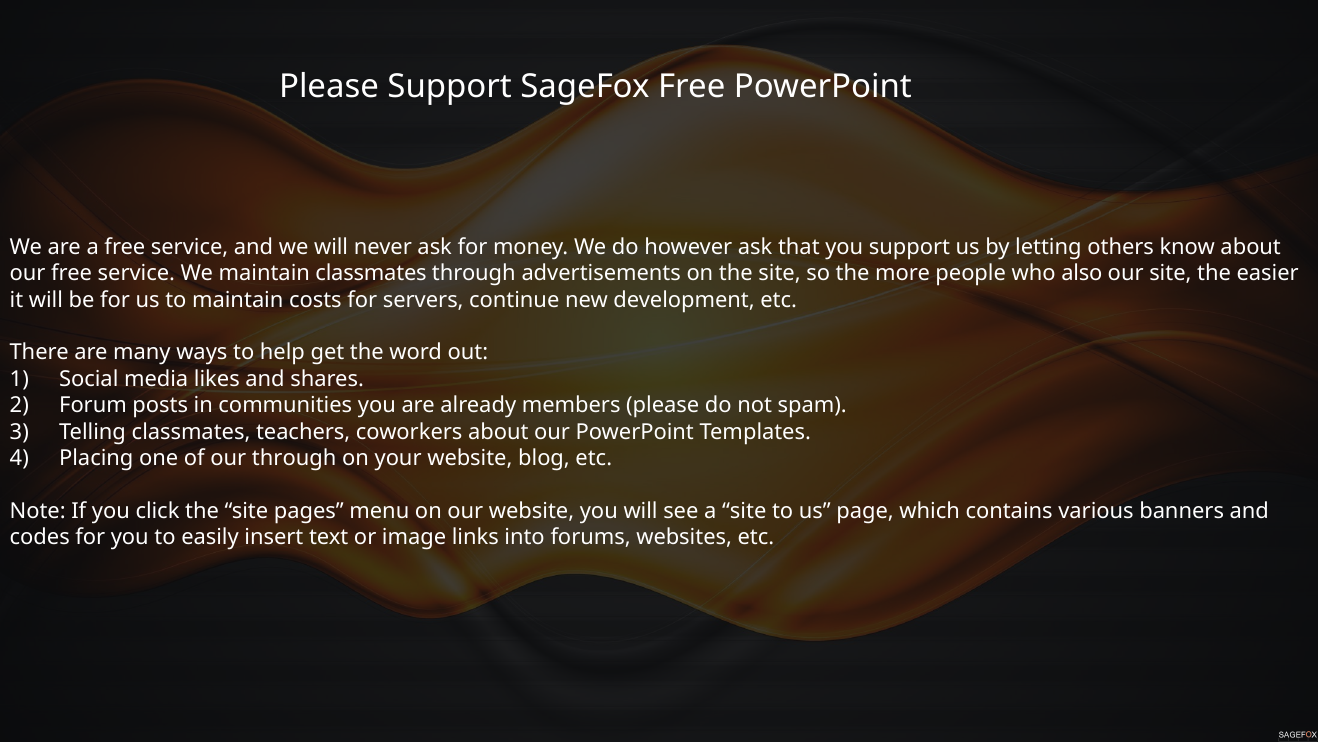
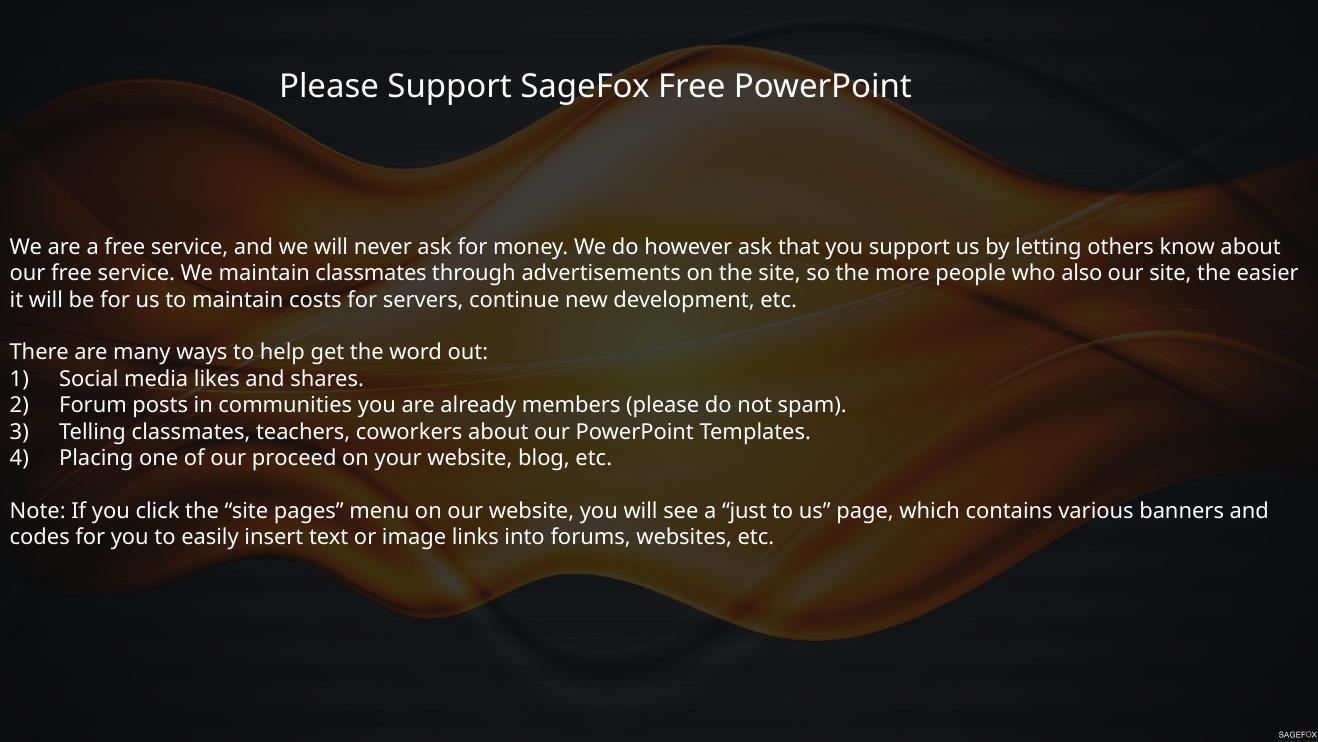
our through: through -> proceed (294, 458)
a site: site -> just (744, 511)
